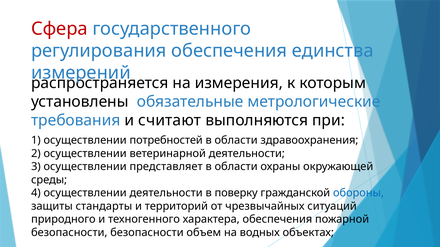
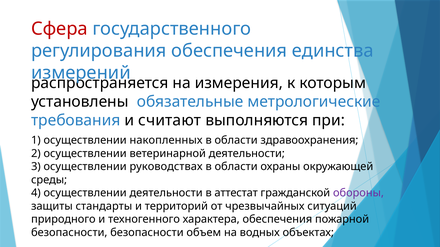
потребностей: потребностей -> накопленных (166, 140)
представляет: представляет -> руководствах (166, 167)
поверку: поверку -> аттестат (236, 193)
обороны colour: blue -> purple (358, 193)
